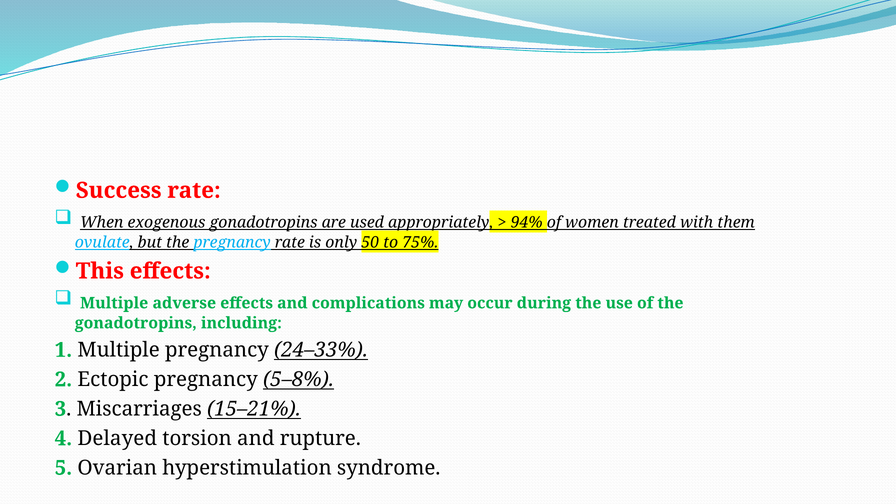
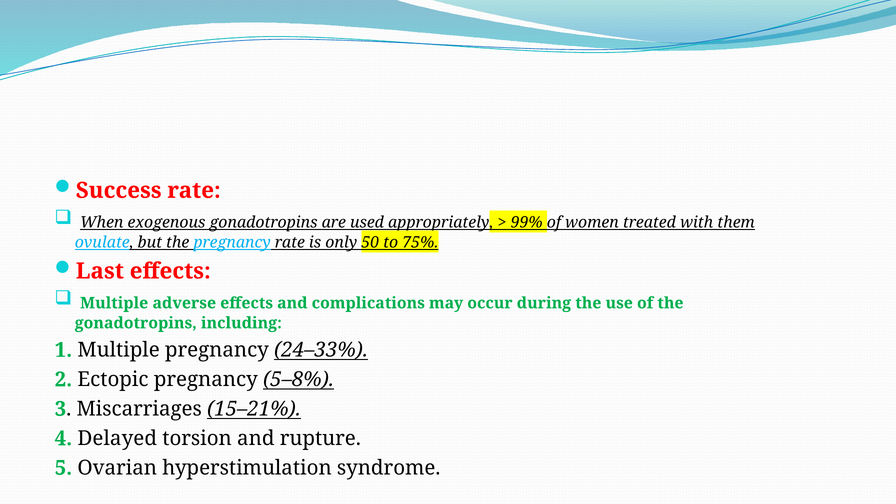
94%: 94% -> 99% (527, 222)
This: This -> Last (100, 271)
